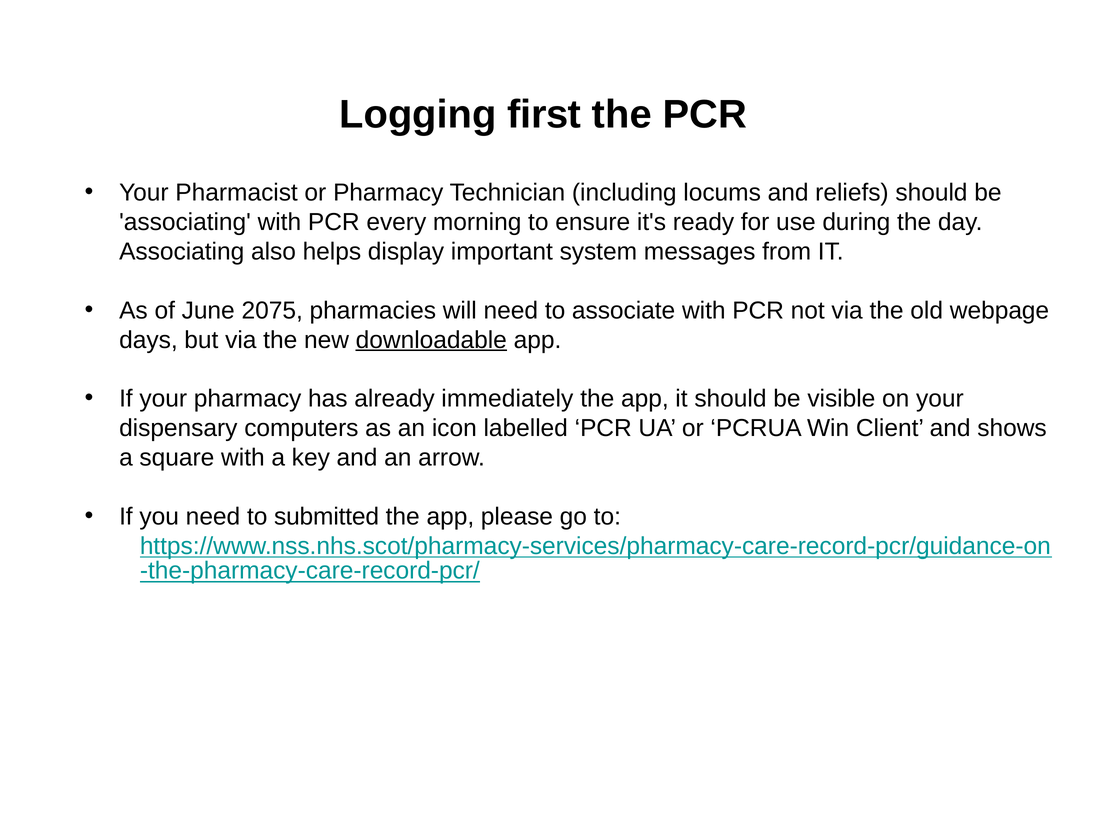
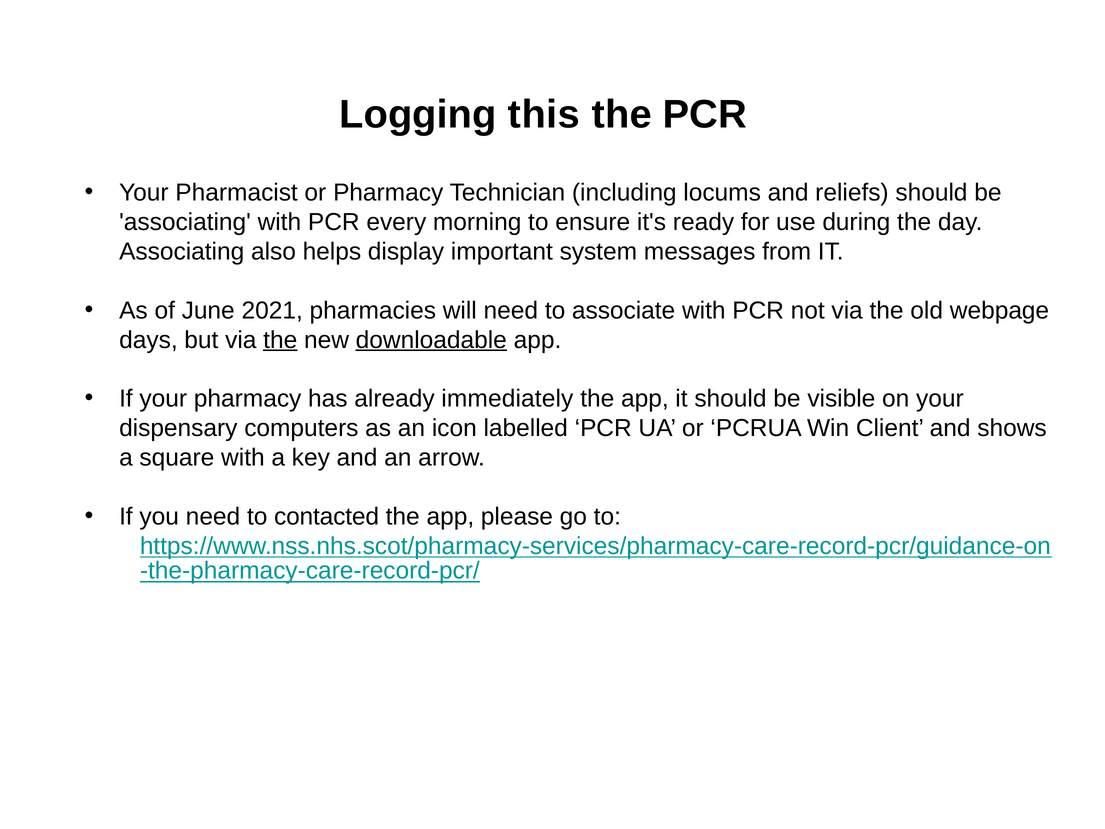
first: first -> this (544, 115)
2075: 2075 -> 2021 (272, 310)
the underline: none -> present (280, 340)
submitted: submitted -> contacted (327, 517)
